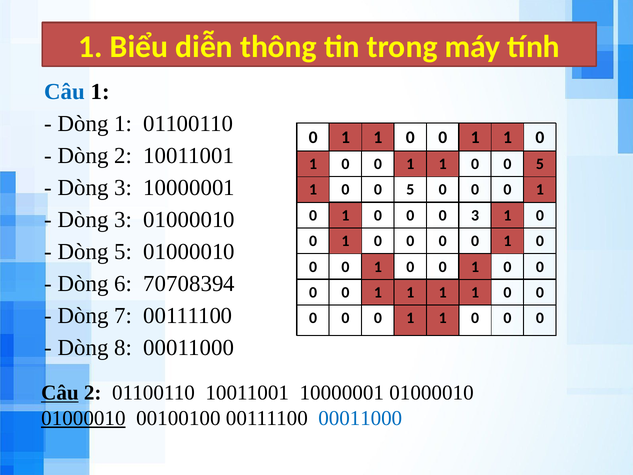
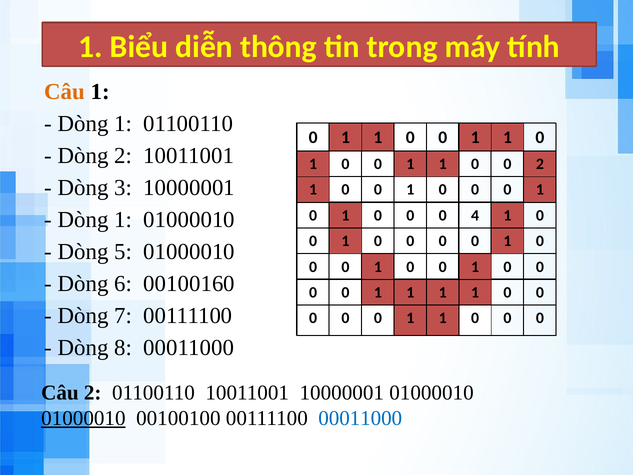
Câu colour: blue -> orange (65, 92)
5: 5 -> 2 (540, 164)
5: 5 -> 1 (410, 190)
0 3: 3 -> 4 (475, 215)
3: 3 -> 1 (123, 219)
70708394: 70708394 -> 00100160 (189, 283)
Câu underline: present -> none (60, 393)
